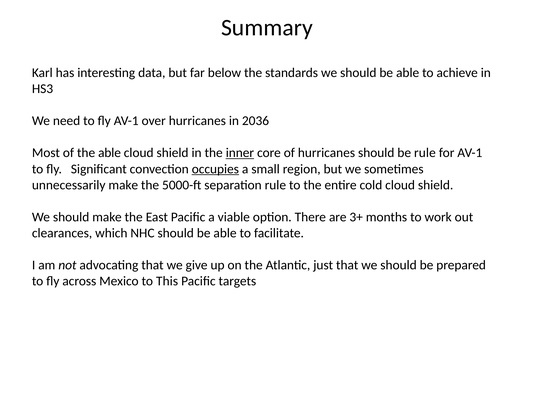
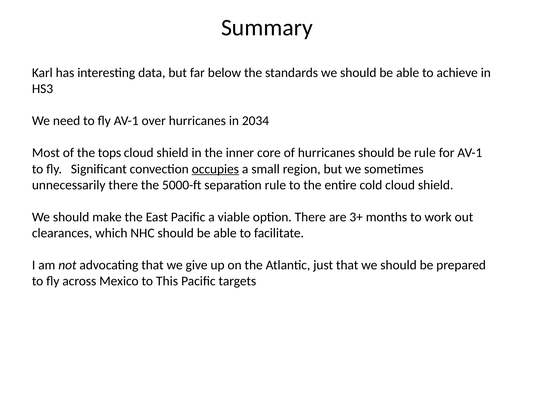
2036: 2036 -> 2034 (256, 121)
the able: able -> tops (110, 153)
inner underline: present -> none (240, 153)
unnecessarily make: make -> there (123, 185)
